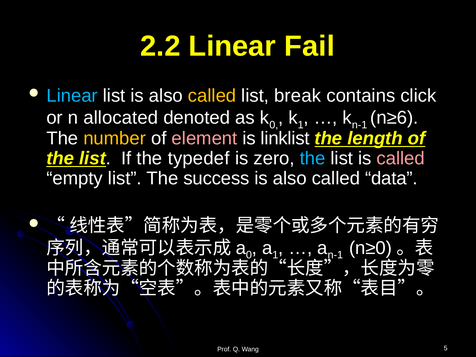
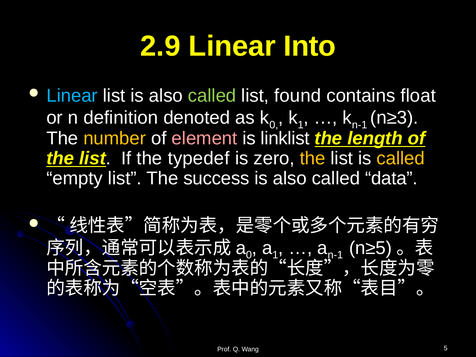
2.2: 2.2 -> 2.9 (160, 46)
Fail: Fail -> Into (310, 46)
called colour: yellow -> light green (212, 96)
break: break -> found (298, 96)
click: click -> float (418, 96)
allocated: allocated -> definition (121, 118)
n≥6: n≥6 -> n≥3 (394, 118)
the colour: light blue -> yellow (313, 158)
called colour: pink -> yellow (401, 158)
n≥0: n≥0 -> n≥5 (371, 248)
